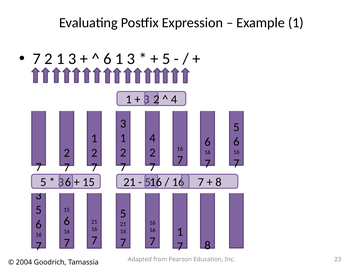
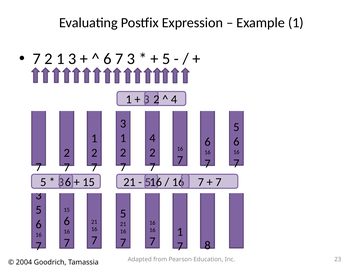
6 1: 1 -> 7 (119, 59)
8: 8 -> 7 (218, 182)
